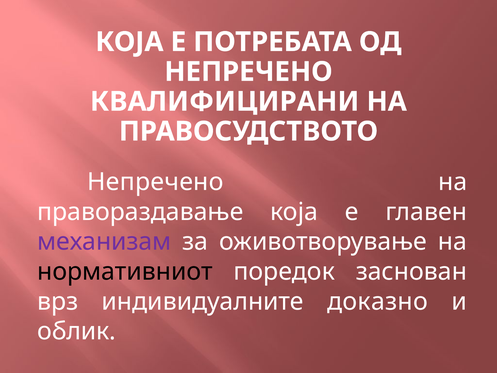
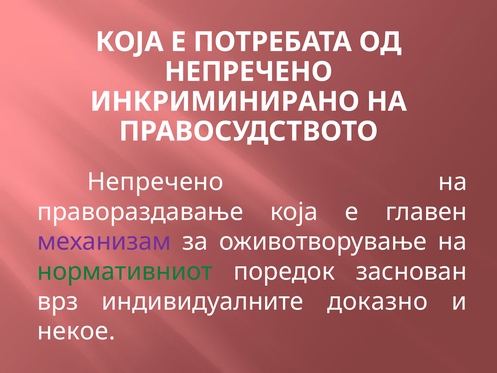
КВАЛИФИЦИРАНИ: КВАЛИФИЦИРАНИ -> ИНКРИМИНИРАНО (225, 102)
нормативниот colour: black -> green (125, 271)
облик: облик -> некое (76, 331)
